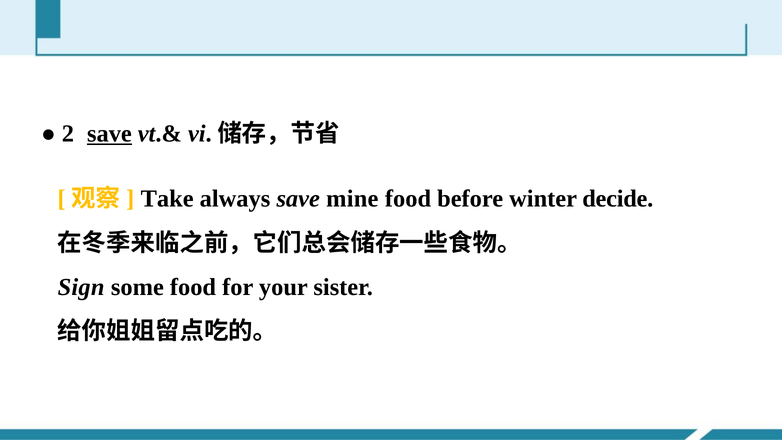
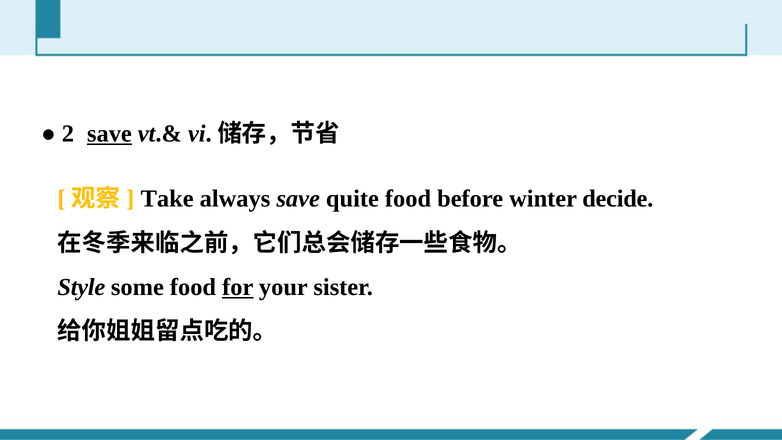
mine: mine -> quite (352, 199)
Sign: Sign -> Style (81, 287)
for underline: none -> present (238, 287)
